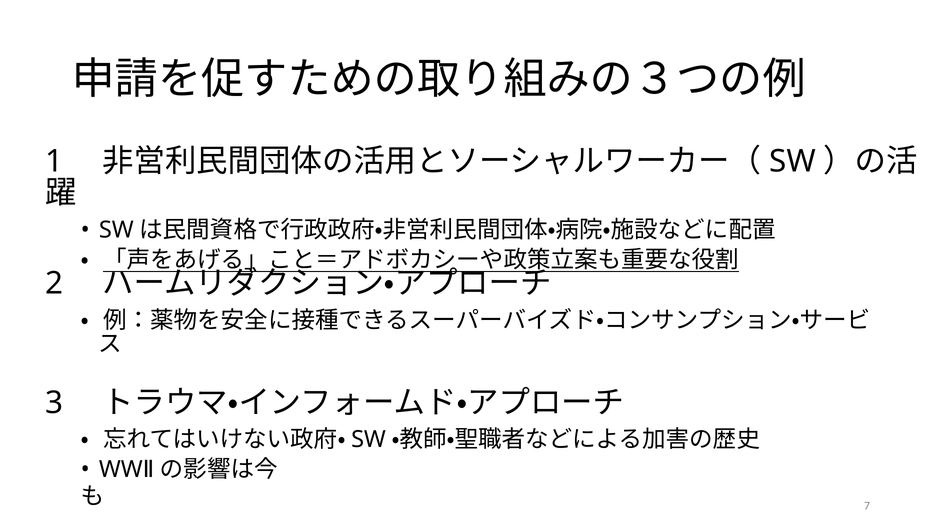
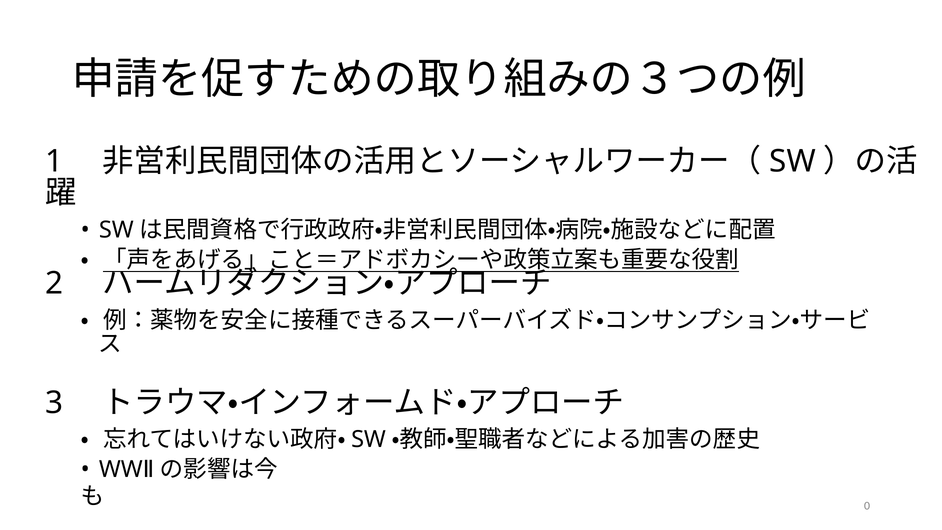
7: 7 -> 0 (867, 506)
